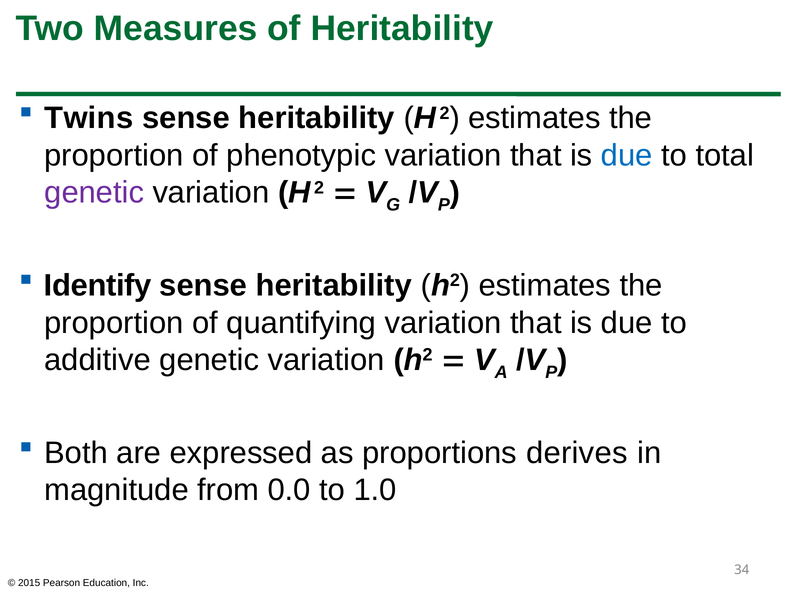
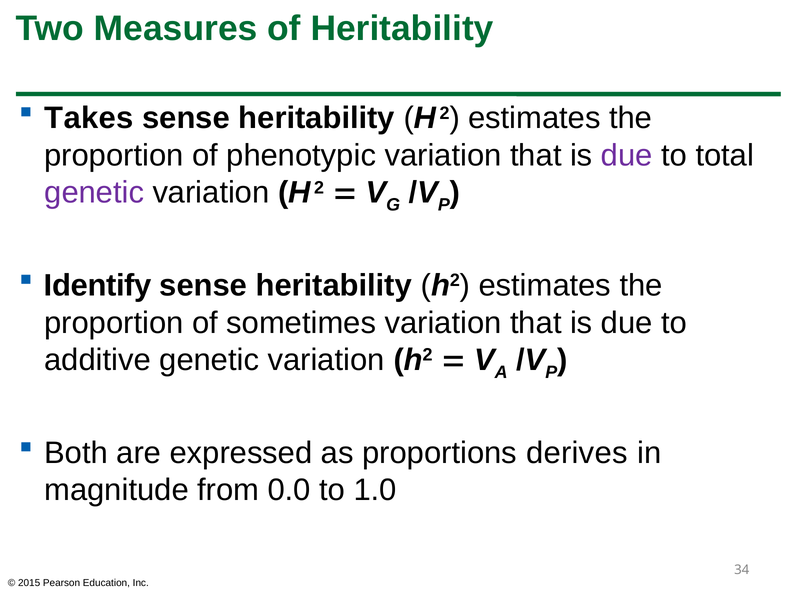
Twins: Twins -> Takes (89, 118)
due colour: blue -> purple (627, 155)
quantifying: quantifying -> sometimes (301, 323)
